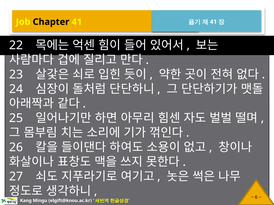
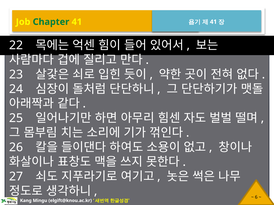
Chapter colour: black -> green (51, 22)
